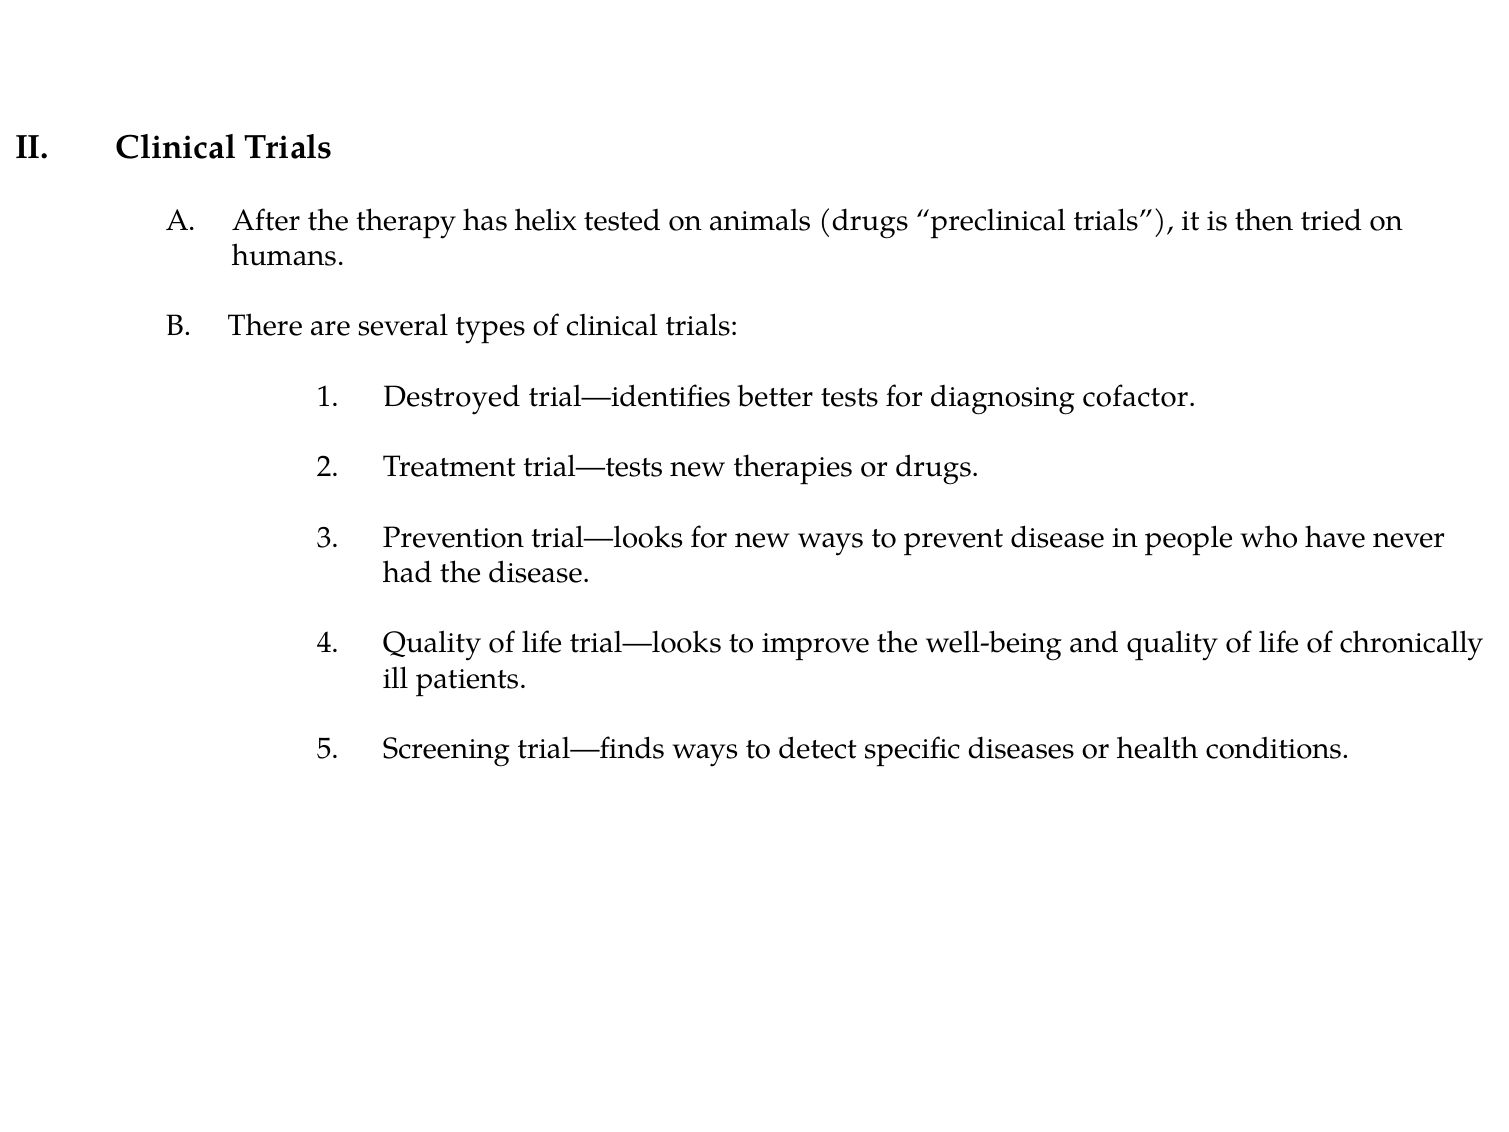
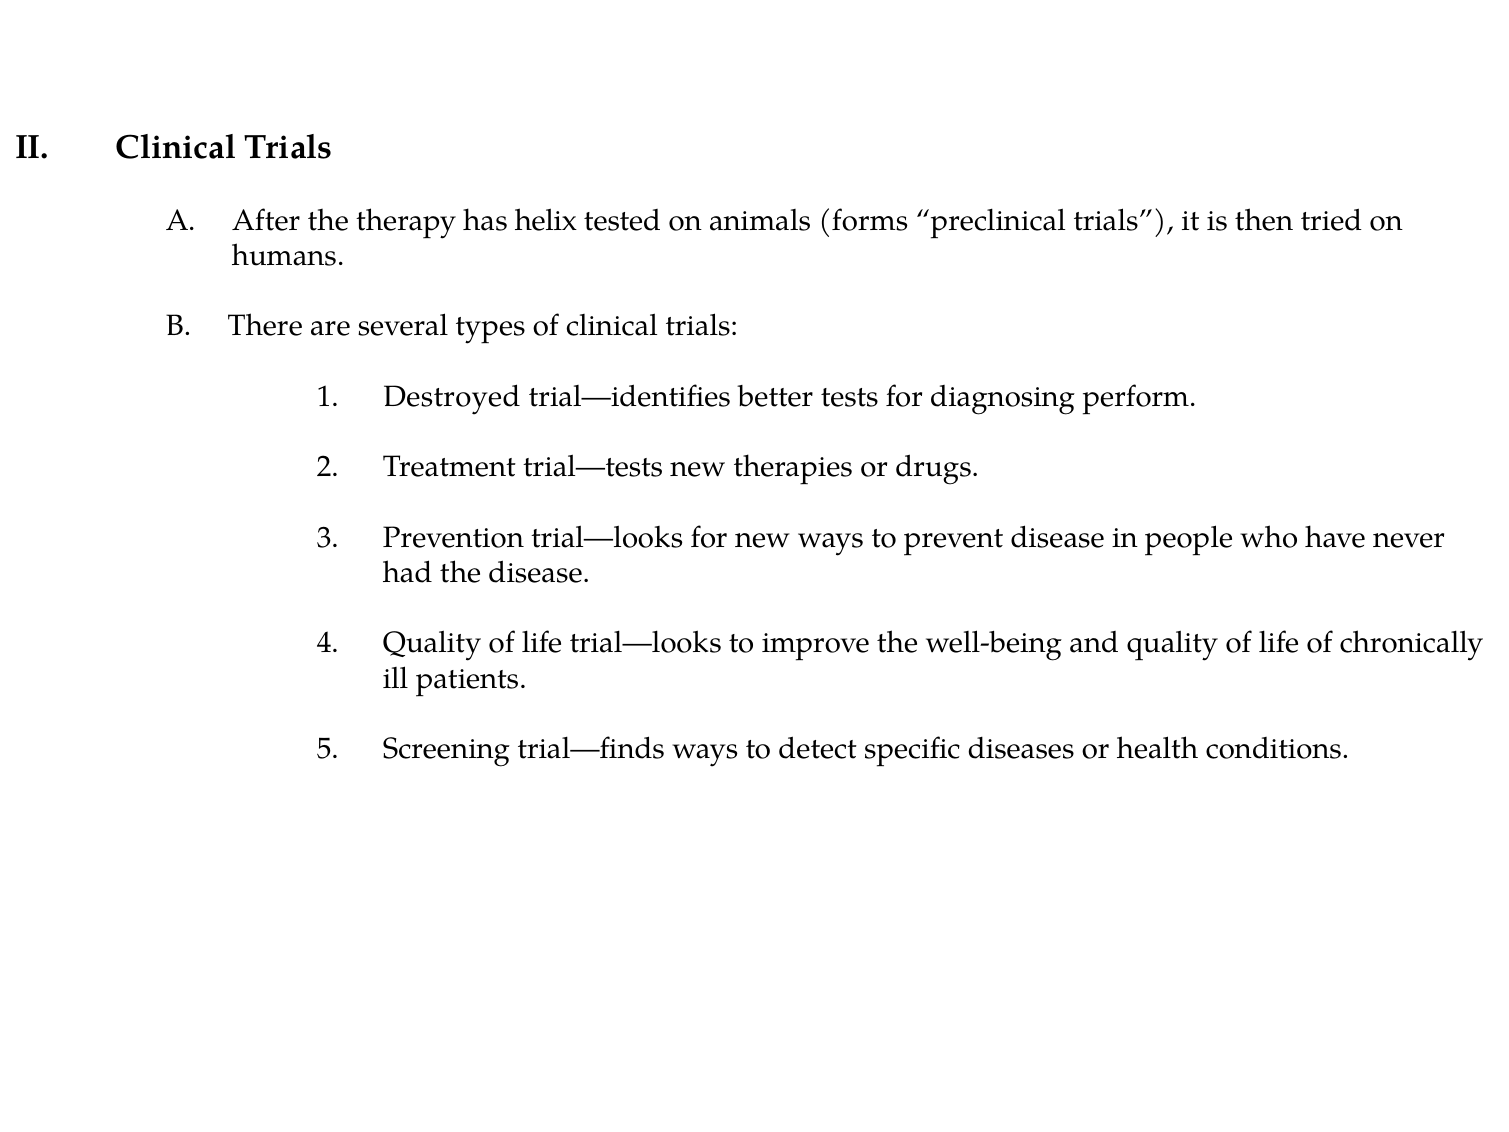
animals drugs: drugs -> forms (863, 220)
cofactor: cofactor -> perform (1140, 396)
